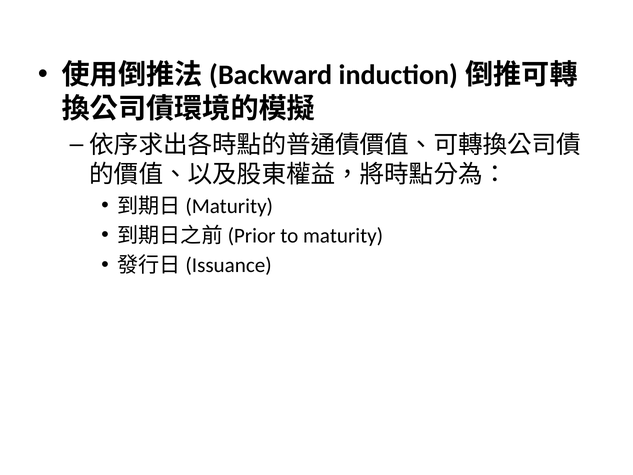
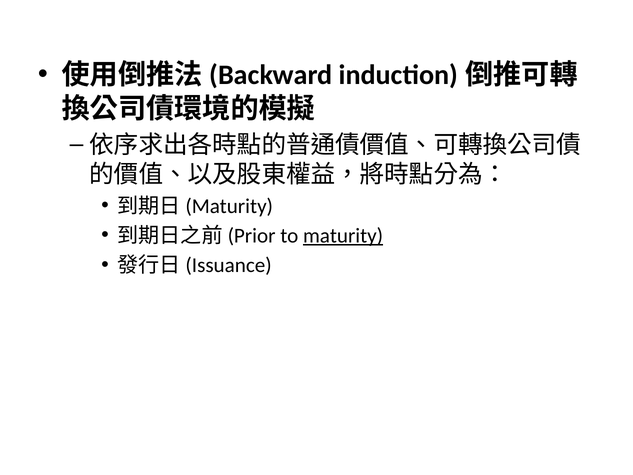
maturity underline: none -> present (343, 236)
